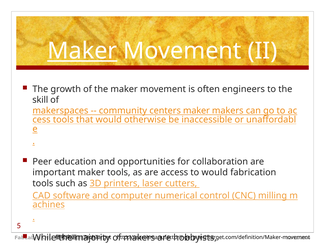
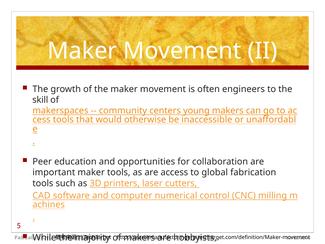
Maker underline: present -> none (82, 51)
centers maker: maker -> young (196, 111)
to would: would -> global (215, 172)
